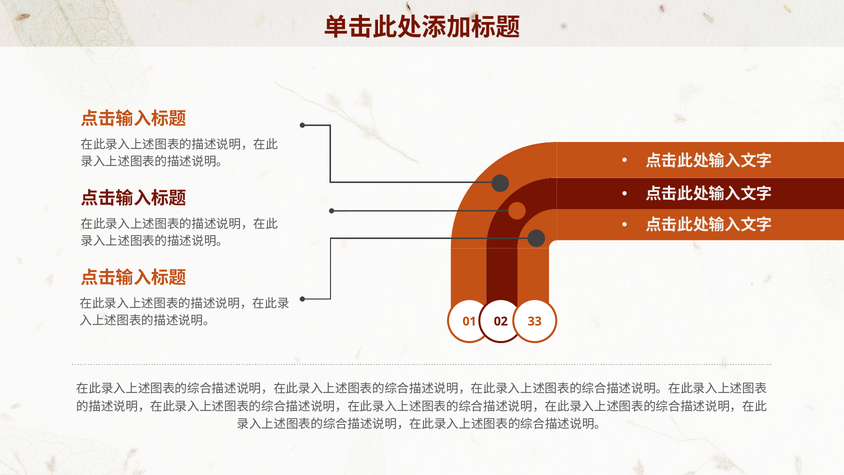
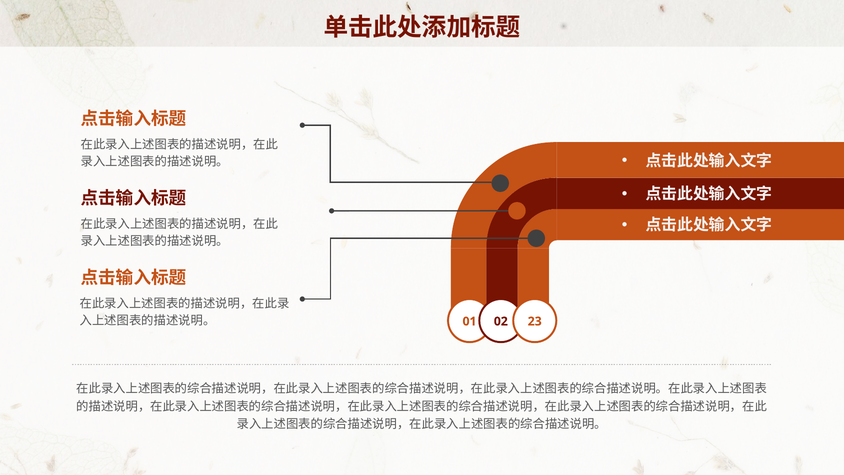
33: 33 -> 23 (535, 321)
